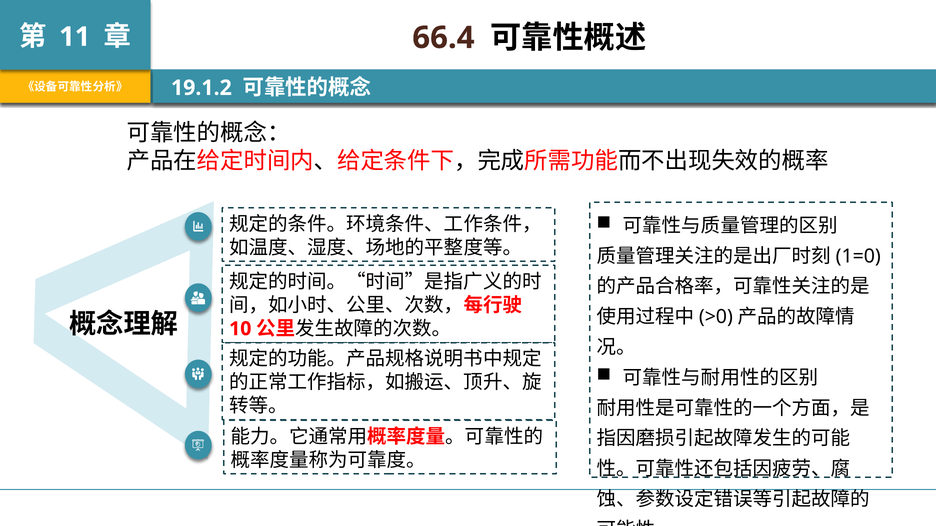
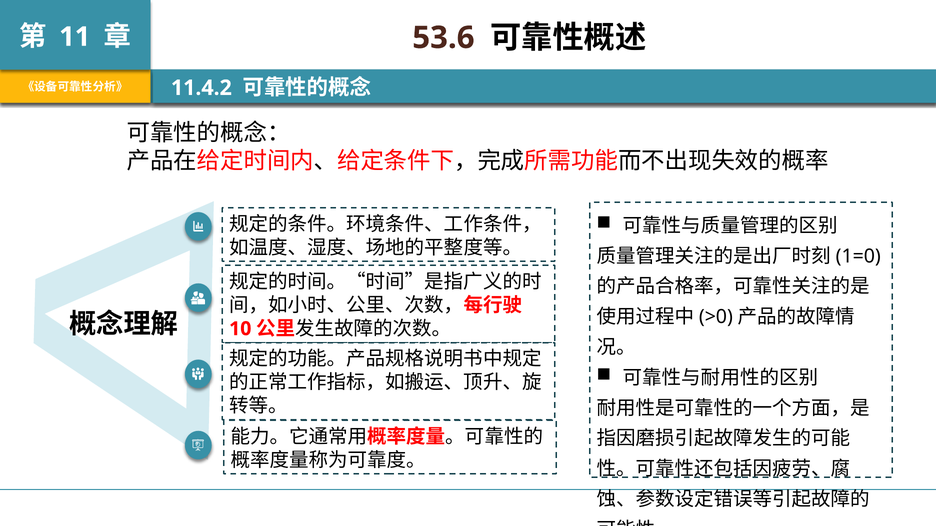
66.4: 66.4 -> 53.6 (443, 38)
19.1.2: 19.1.2 -> 11.4.2 (201, 88)
